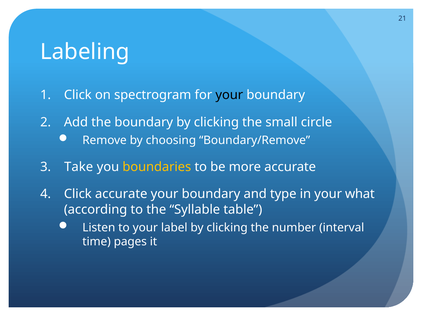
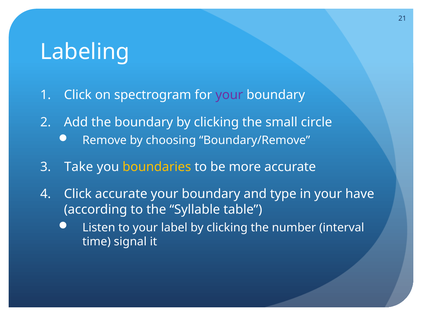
your colour: black -> purple (229, 95)
what: what -> have (360, 194)
pages: pages -> signal (130, 242)
